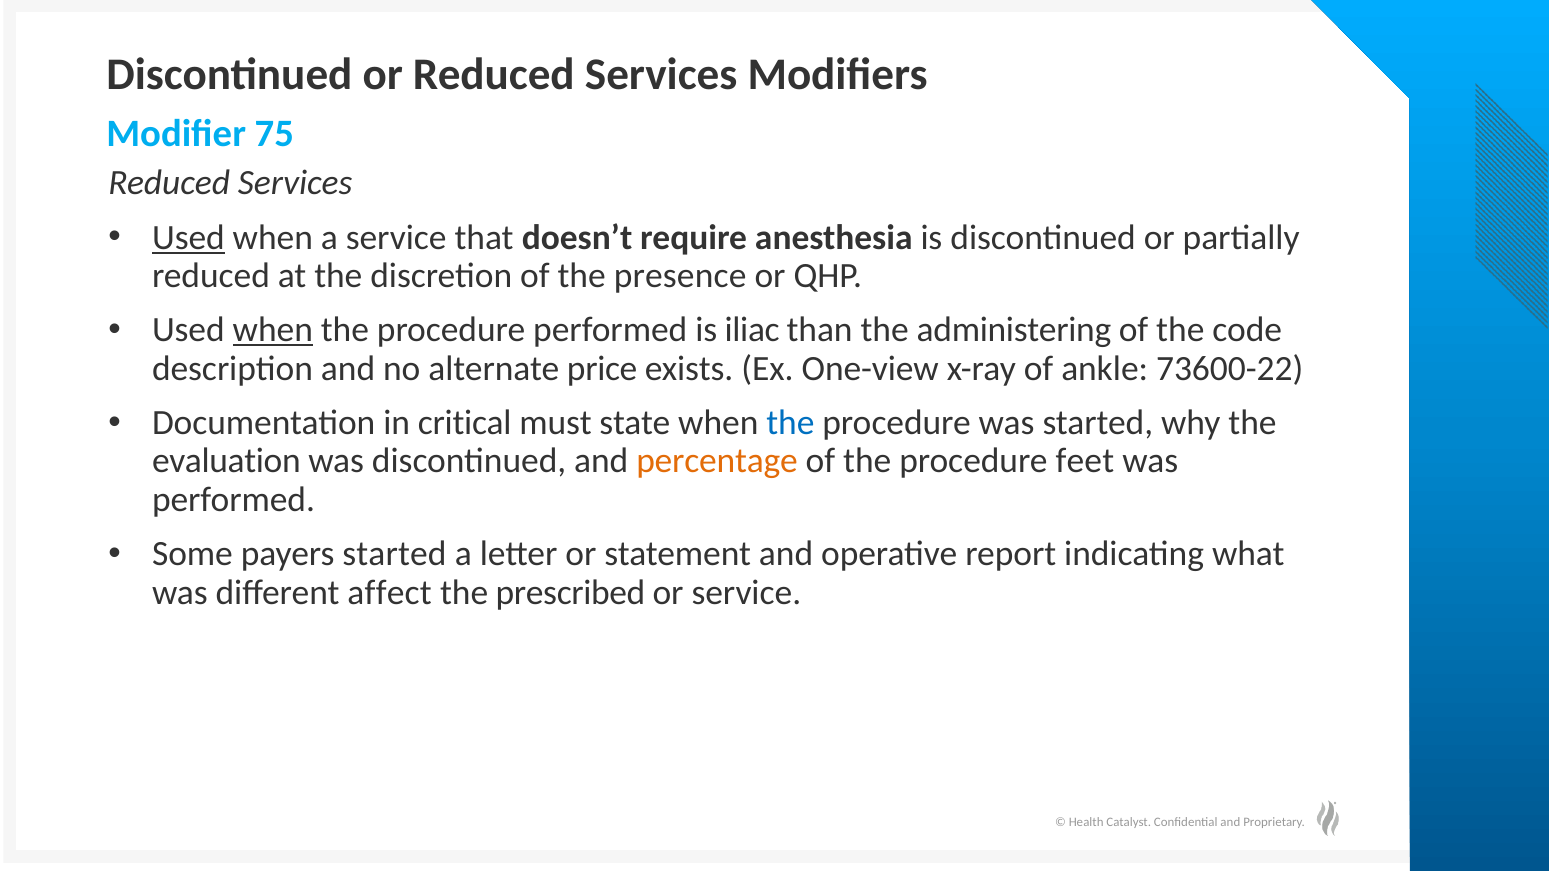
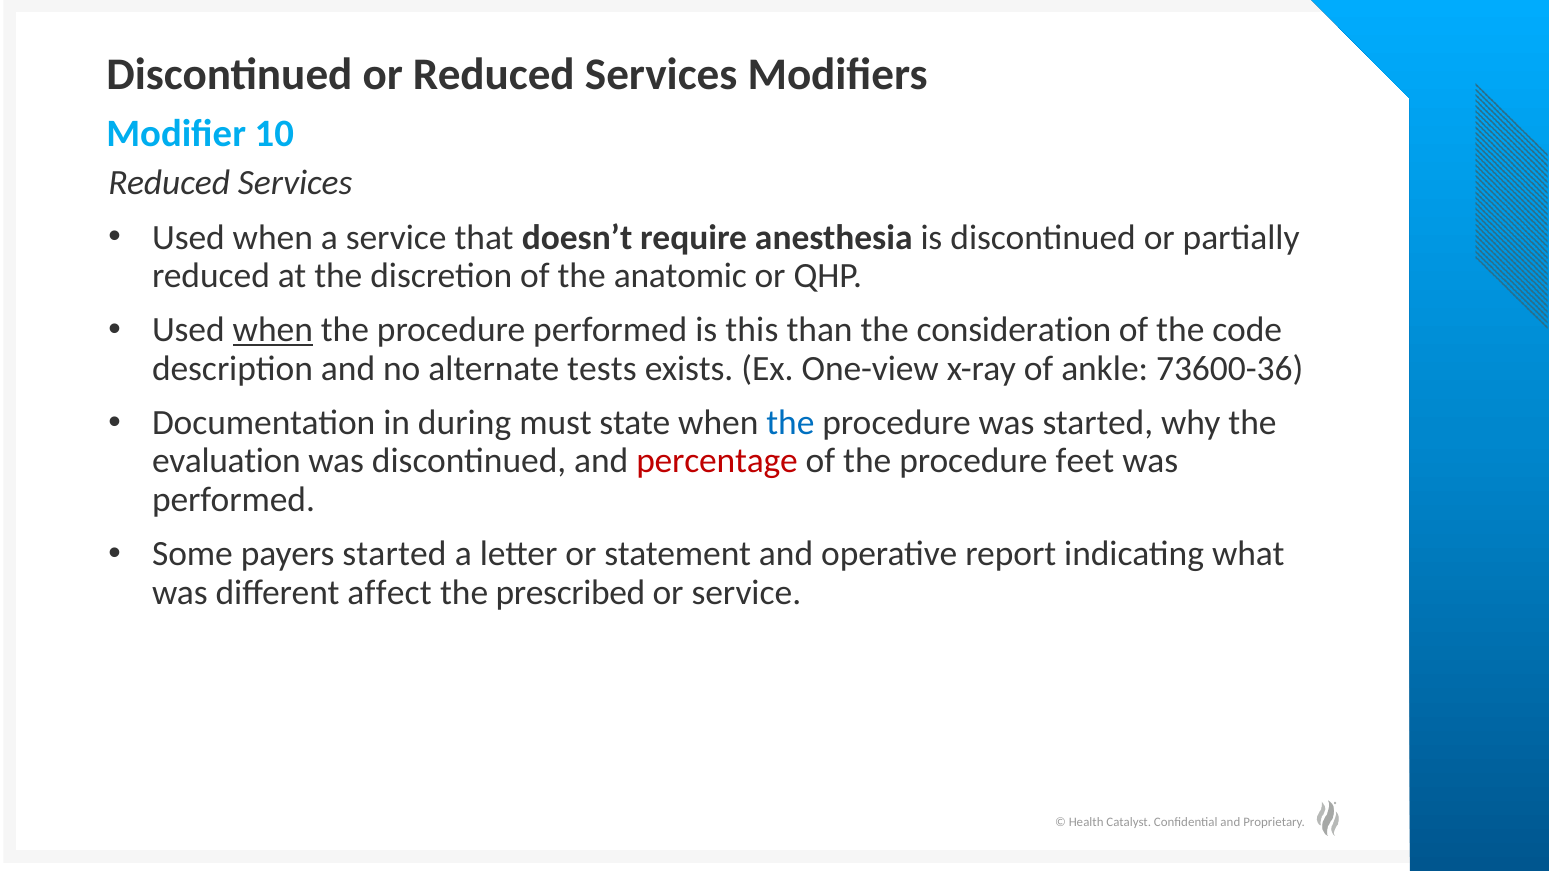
75: 75 -> 10 (274, 133)
Used underline: present -> none (188, 237)
presence: presence -> anatomic (680, 276)
iliac: iliac -> this (752, 330)
administering: administering -> consideration (1014, 330)
price: price -> tests (602, 369)
73600-22: 73600-22 -> 73600-36 (1230, 369)
critical: critical -> during (465, 423)
percentage colour: orange -> red (717, 461)
